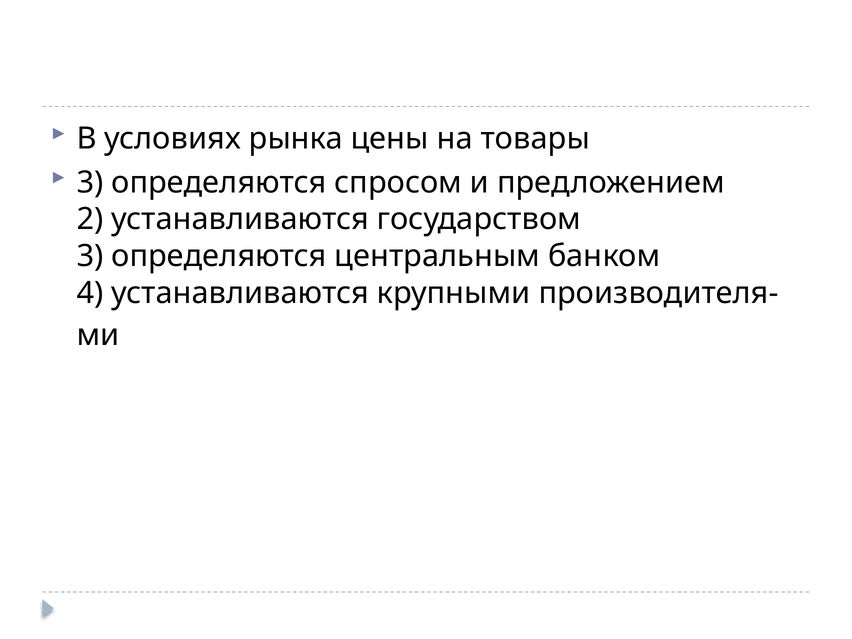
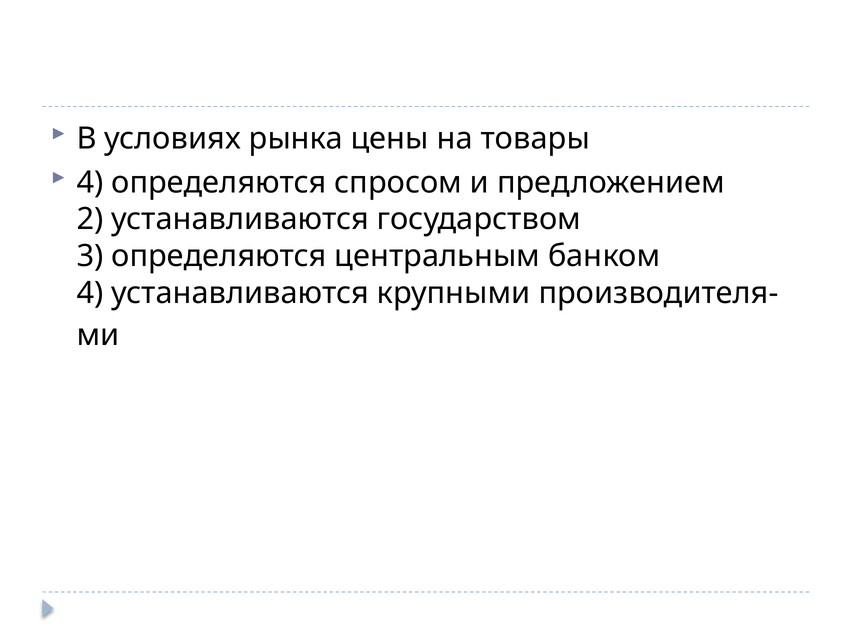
3: 3 -> 4 (90, 182)
